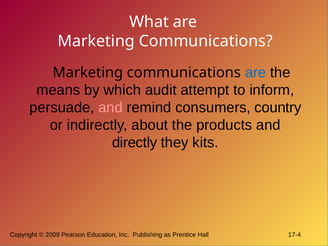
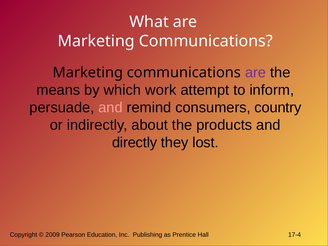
are colour: blue -> purple (256, 73)
audit: audit -> work (161, 90)
kits: kits -> lost (206, 143)
